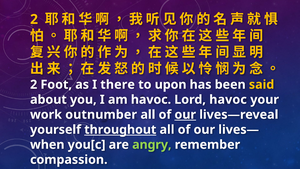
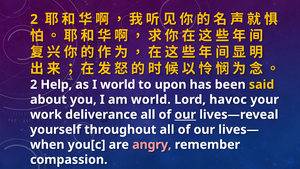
Foot: Foot -> Help (56, 84)
I there: there -> world (118, 84)
am havoc: havoc -> world (151, 99)
outnumber: outnumber -> deliverance (101, 114)
throughout underline: present -> none (120, 129)
angry colour: light green -> pink (152, 144)
